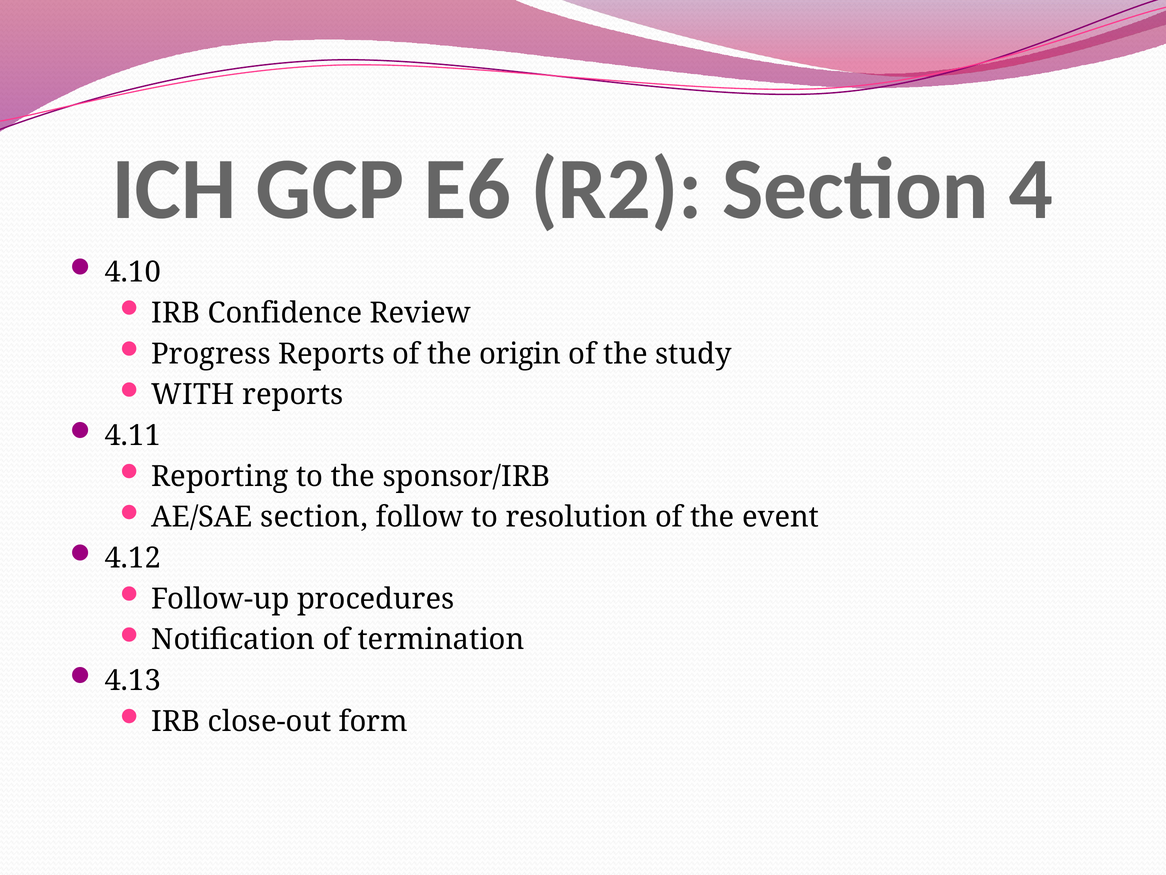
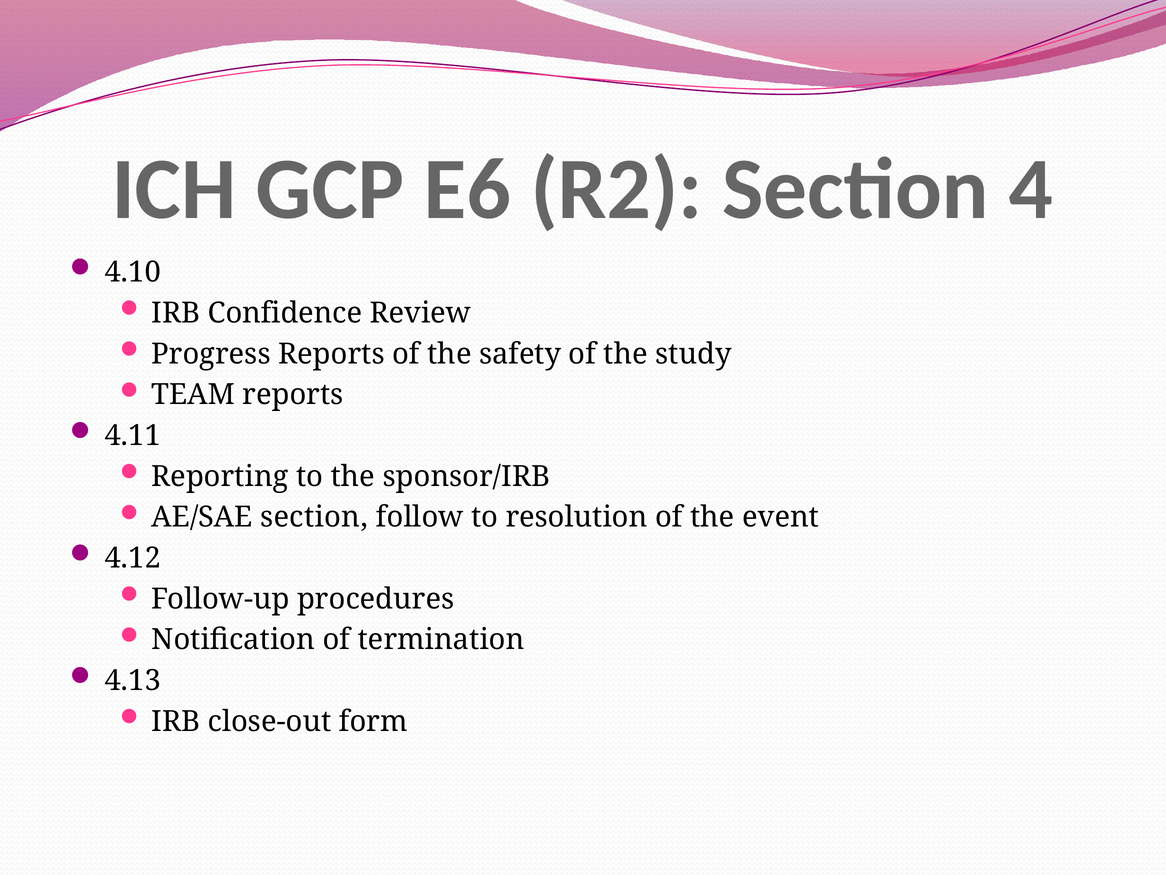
origin: origin -> safety (520, 354)
WITH: WITH -> TEAM (193, 394)
